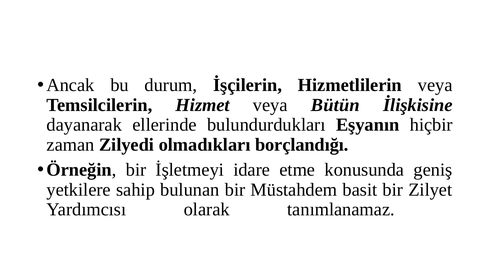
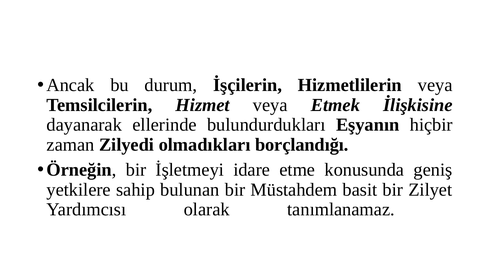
Bütün: Bütün -> Etmek (335, 105)
